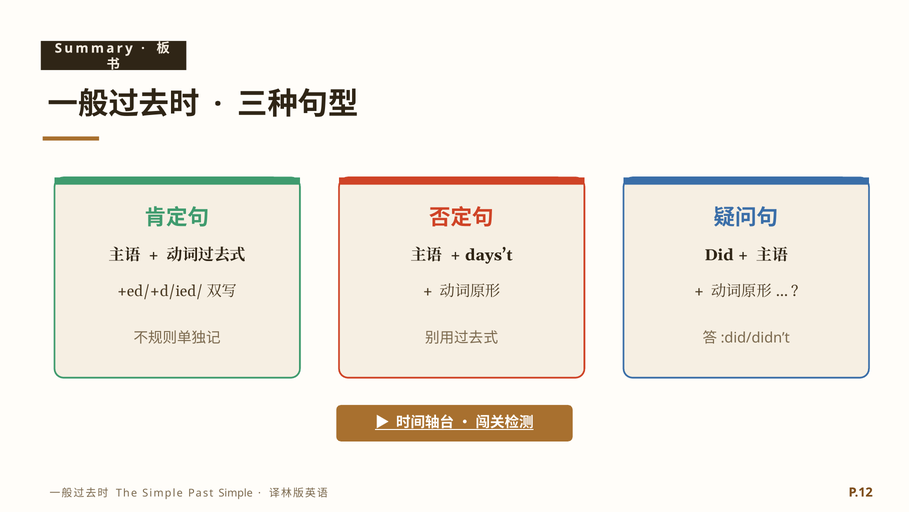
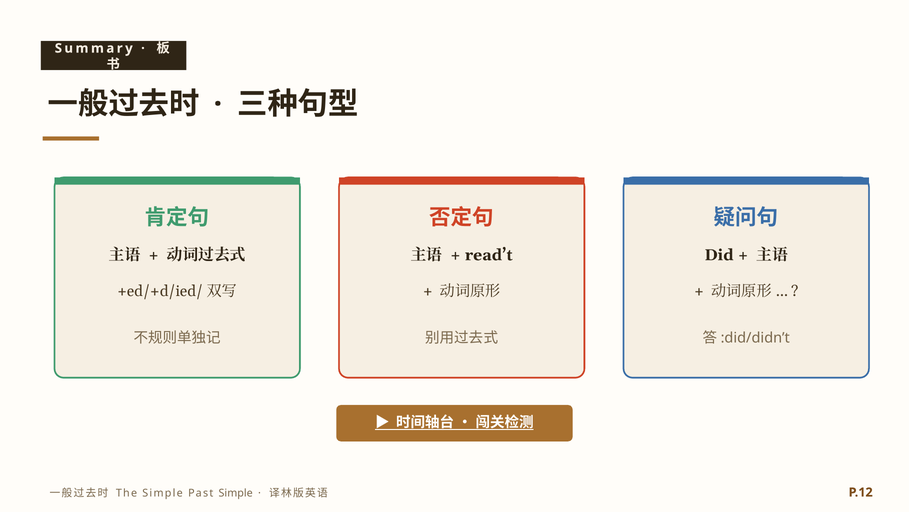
days’t: days’t -> read’t (489, 255)
